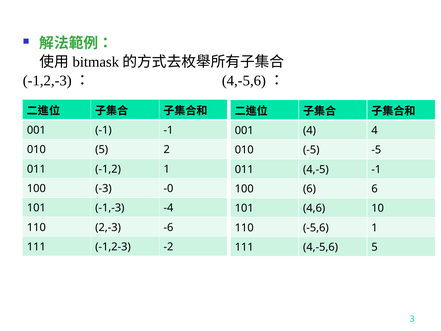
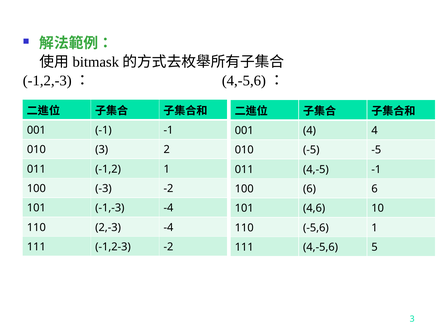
010 5: 5 -> 3 (102, 150)
-3 -0: -0 -> -2 (168, 188)
2,-3 -6: -6 -> -4 (168, 227)
